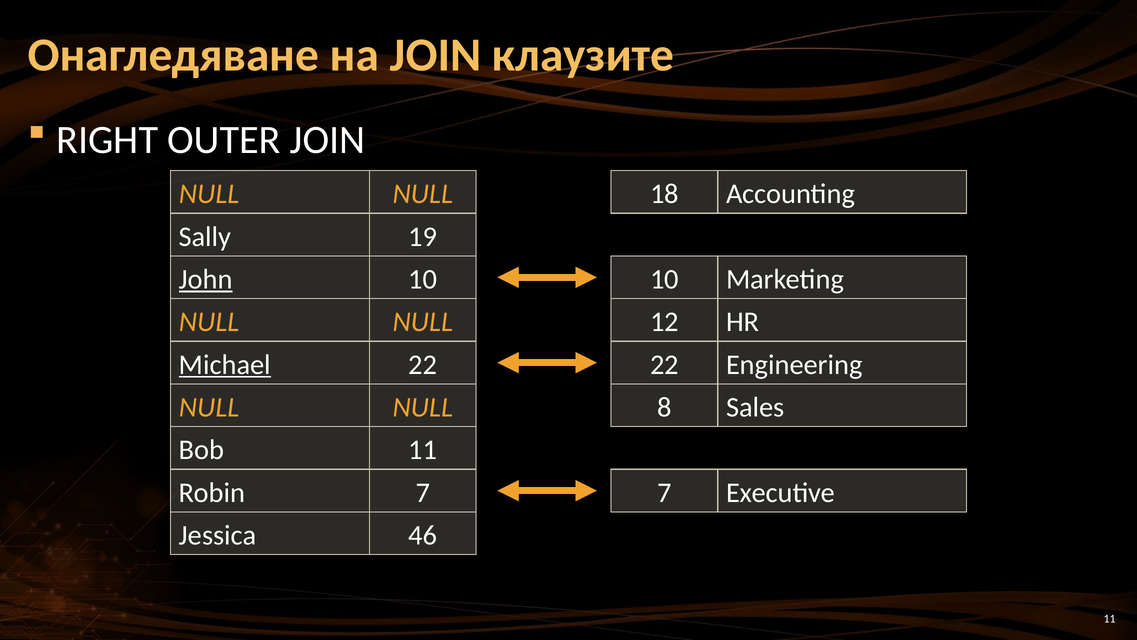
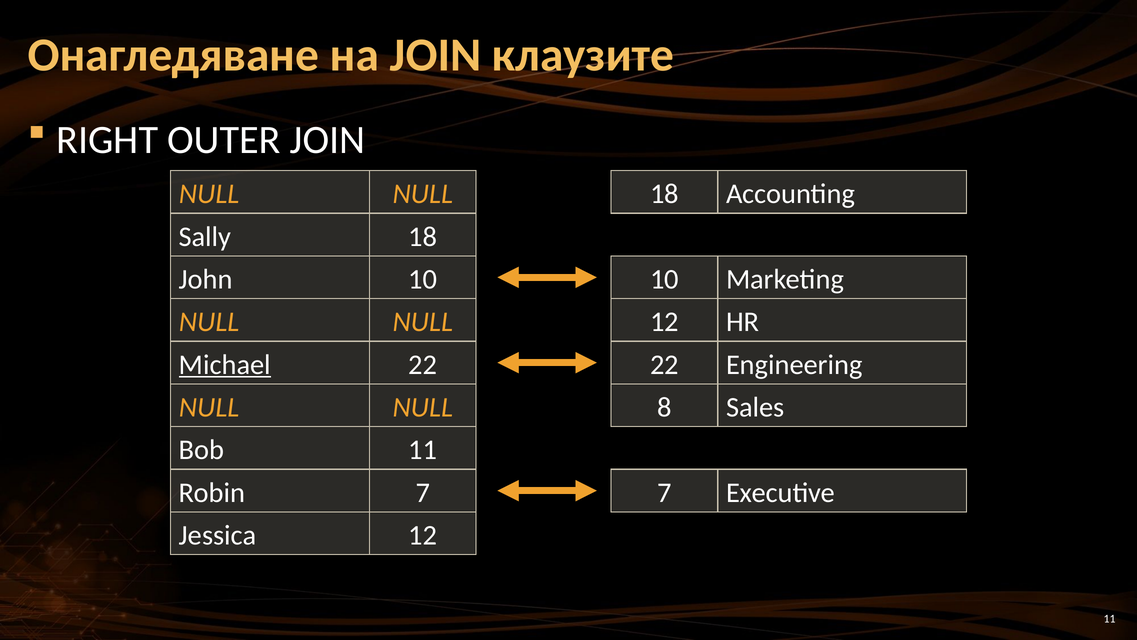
Sally 19: 19 -> 18 (423, 237)
John underline: present -> none (206, 279)
Jessica 46: 46 -> 12 (423, 535)
